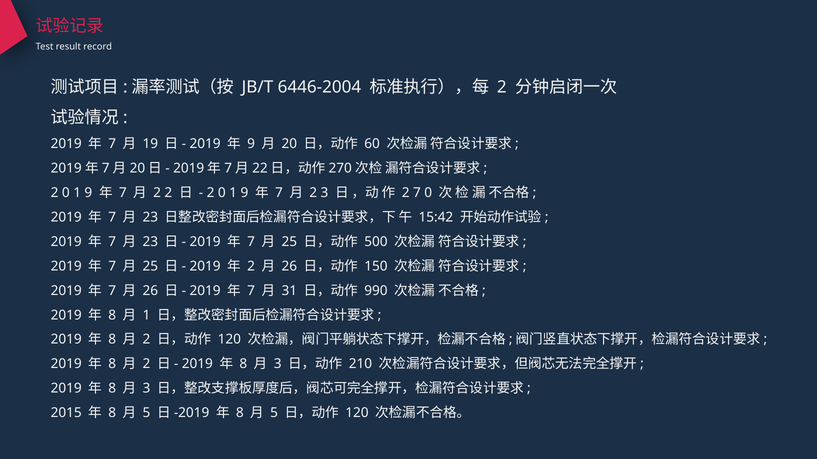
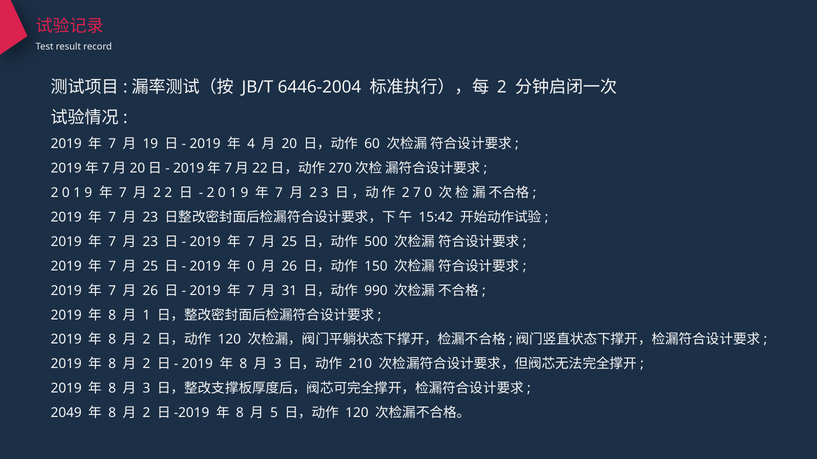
9: 9 -> 4 (251, 144)
2: 2 -> 0 (251, 266)
2015: 2015 -> 2049 (66, 413)
5: 5 -> 2 (146, 413)
